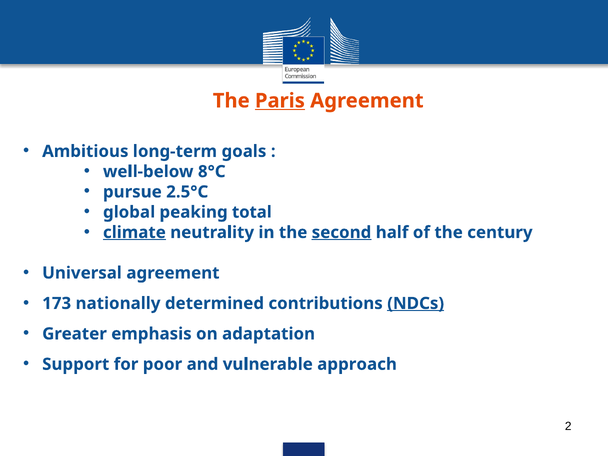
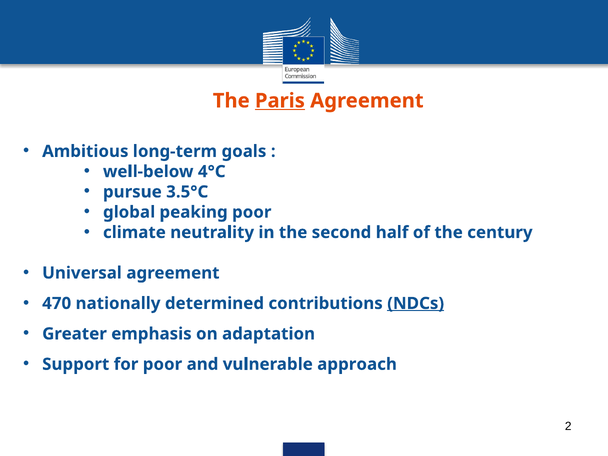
8°C: 8°C -> 4°C (212, 172)
2.5°C: 2.5°C -> 3.5°C (187, 192)
peaking total: total -> poor (252, 212)
climate underline: present -> none (134, 232)
second underline: present -> none (342, 232)
173: 173 -> 470 (57, 303)
